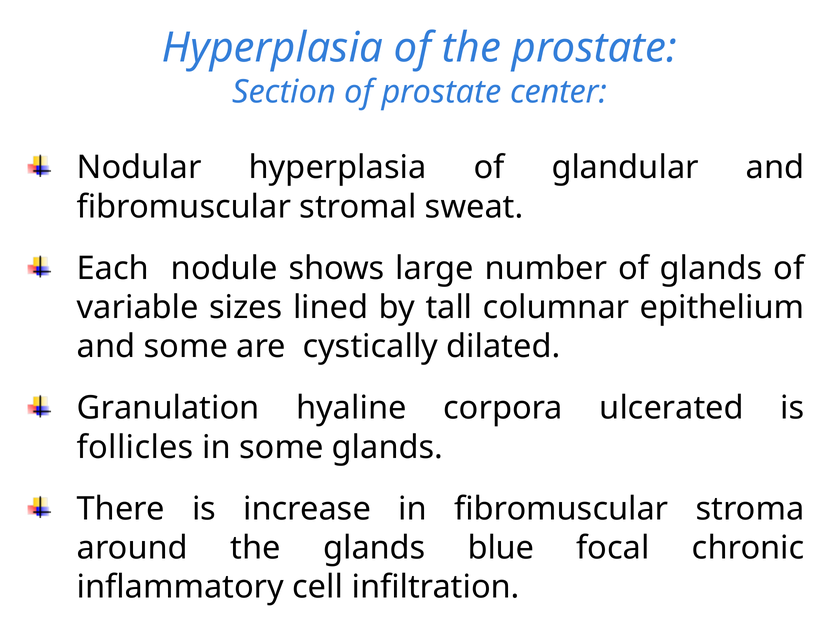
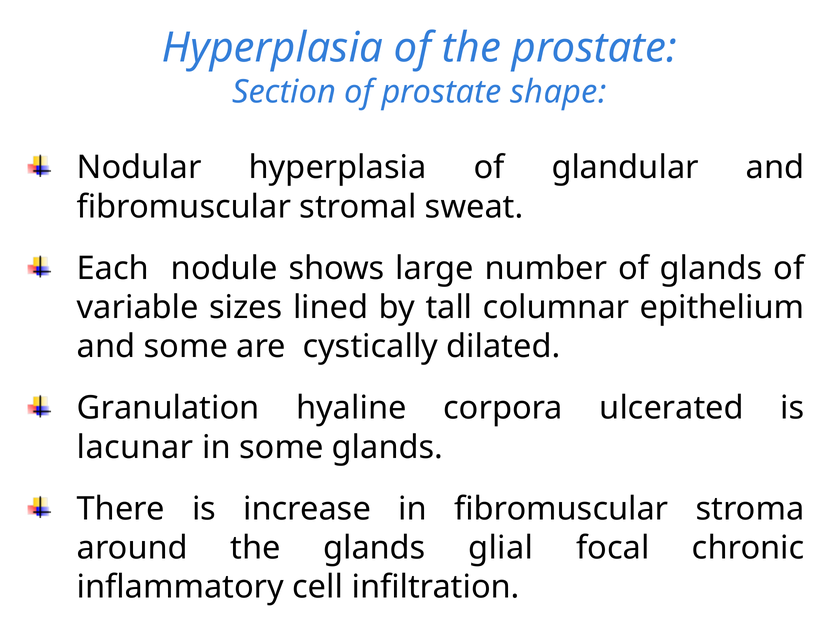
center: center -> shape (558, 92)
follicles: follicles -> lacunar (135, 448)
blue: blue -> glial (501, 548)
